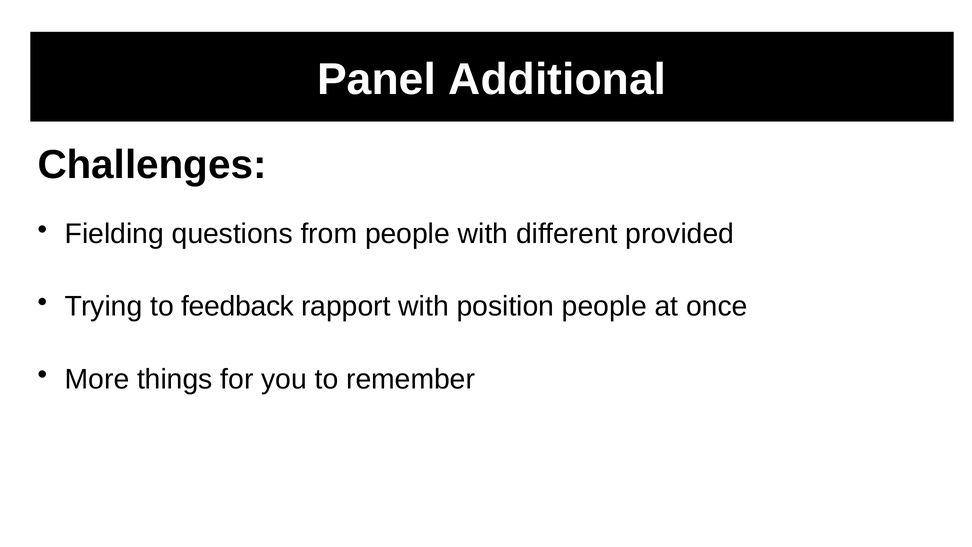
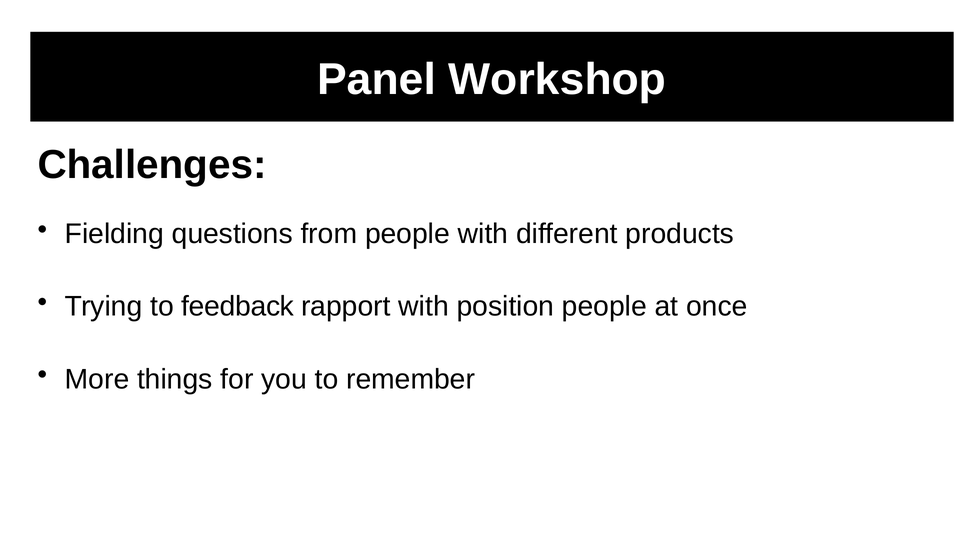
Additional: Additional -> Workshop (557, 80)
provided: provided -> products (680, 234)
